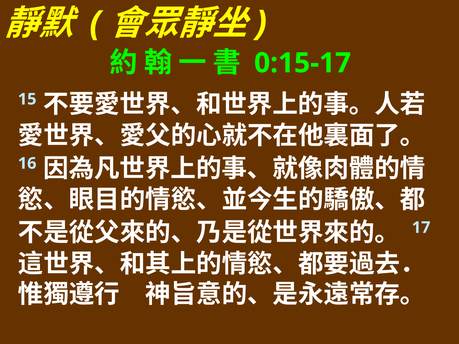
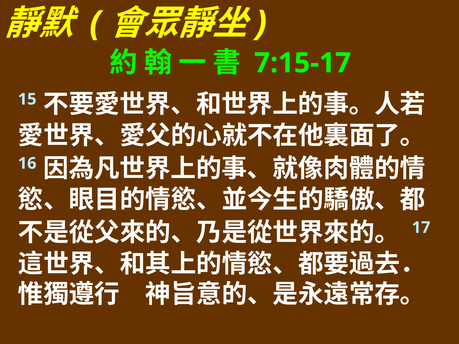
0:15-17: 0:15-17 -> 7:15-17 (303, 63)
